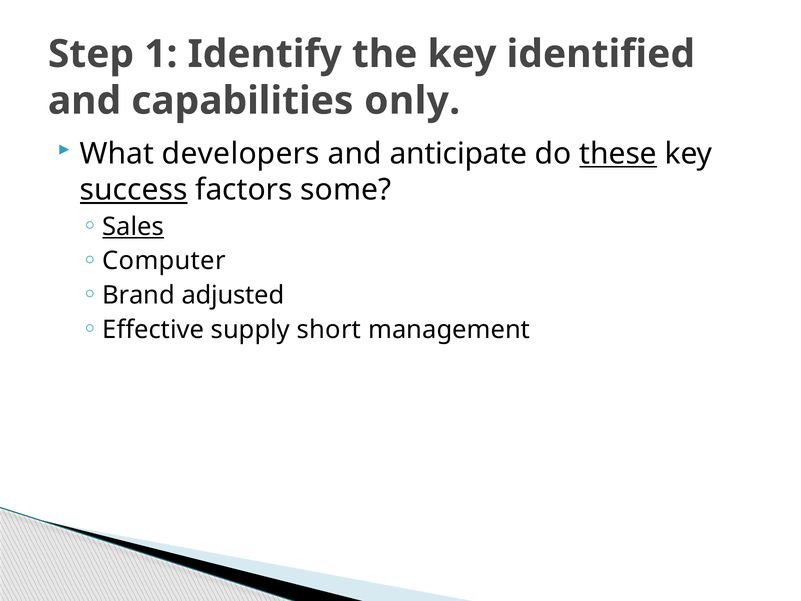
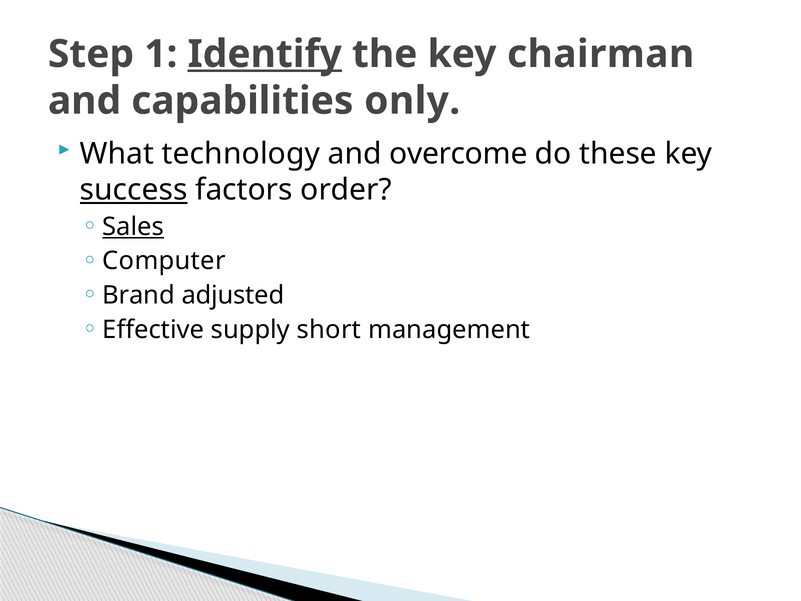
Identify underline: none -> present (265, 54)
identified: identified -> chairman (601, 54)
developers: developers -> technology (241, 154)
anticipate: anticipate -> overcome (458, 154)
these underline: present -> none (618, 154)
some: some -> order (346, 190)
